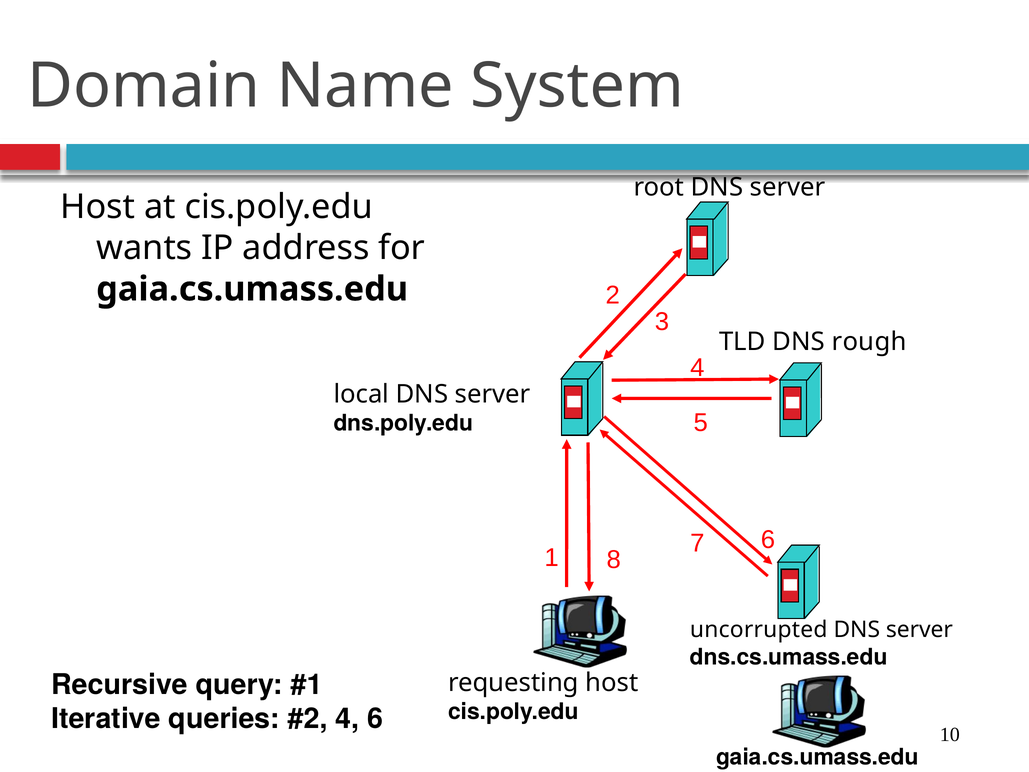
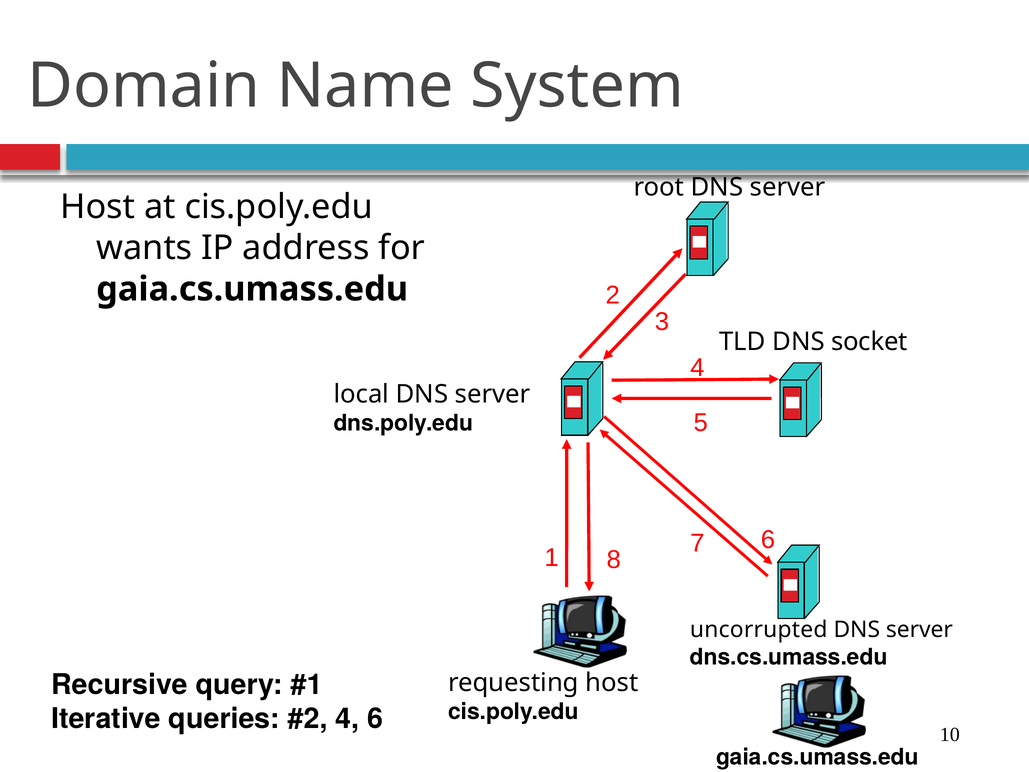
rough: rough -> socket (869, 342)
